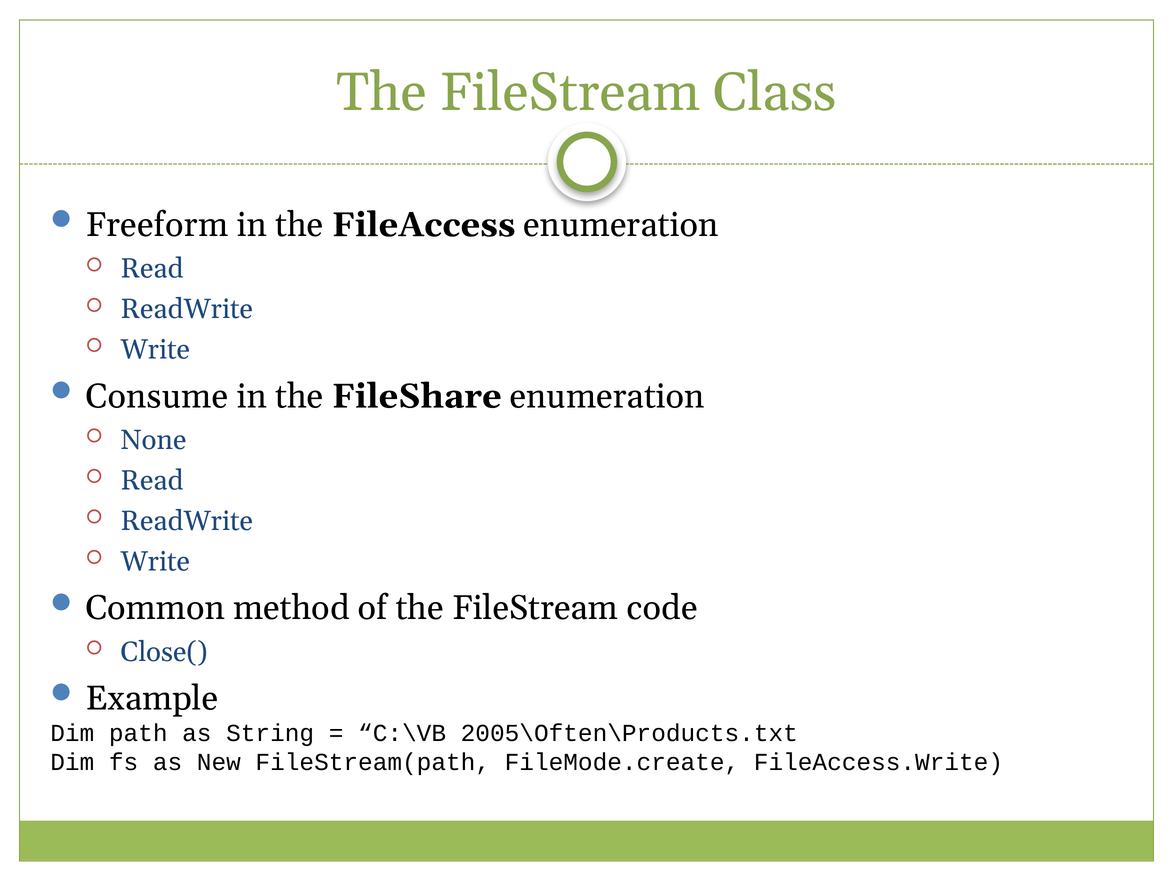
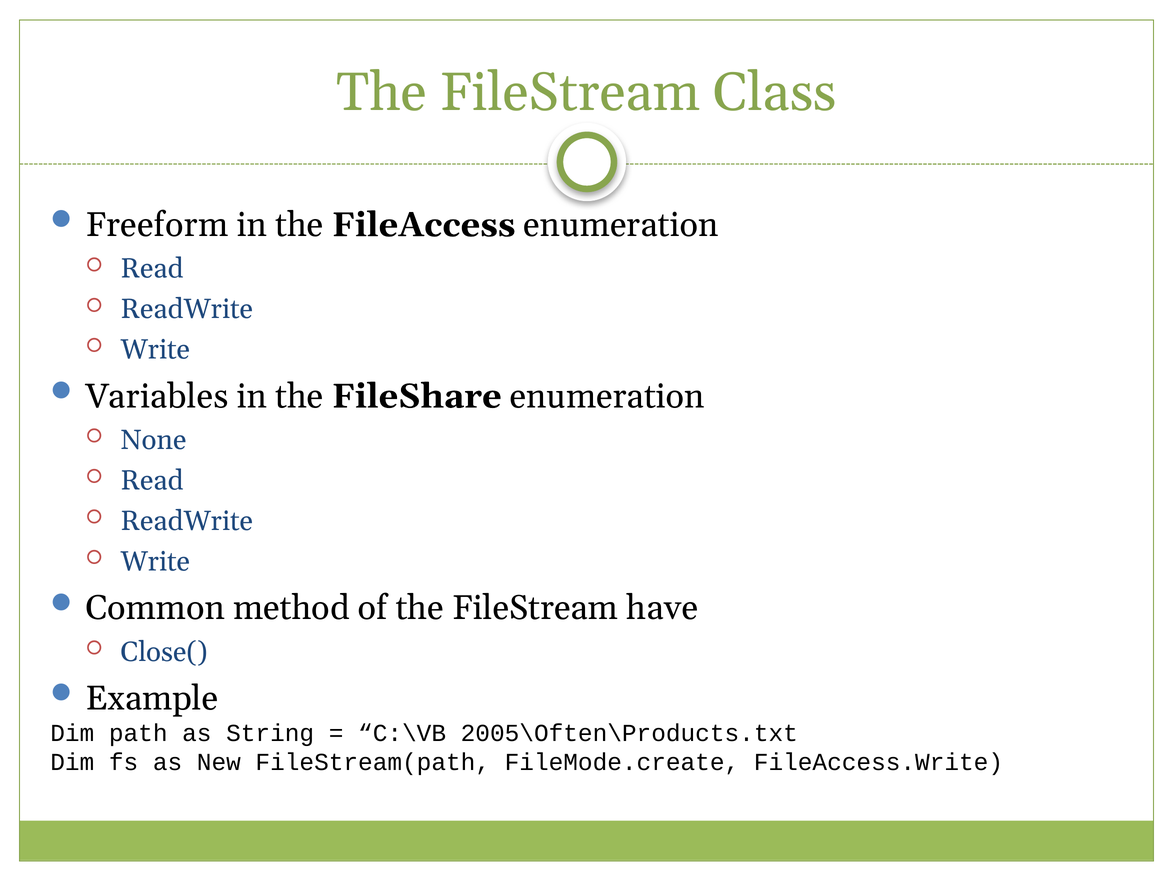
Consume: Consume -> Variables (157, 396)
code: code -> have (662, 608)
